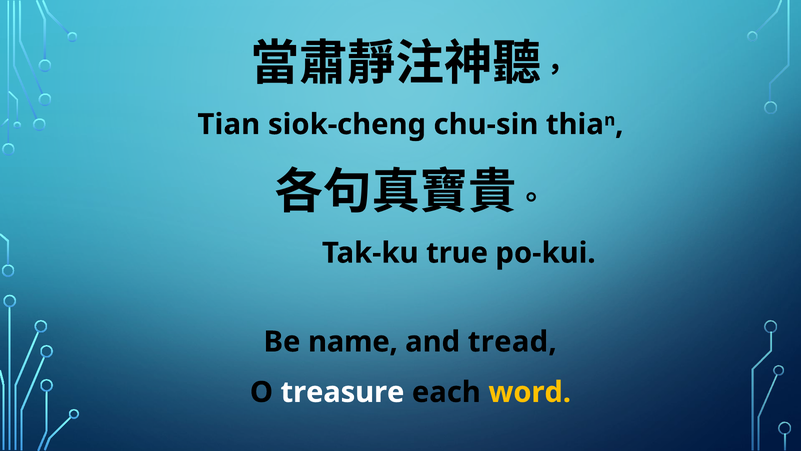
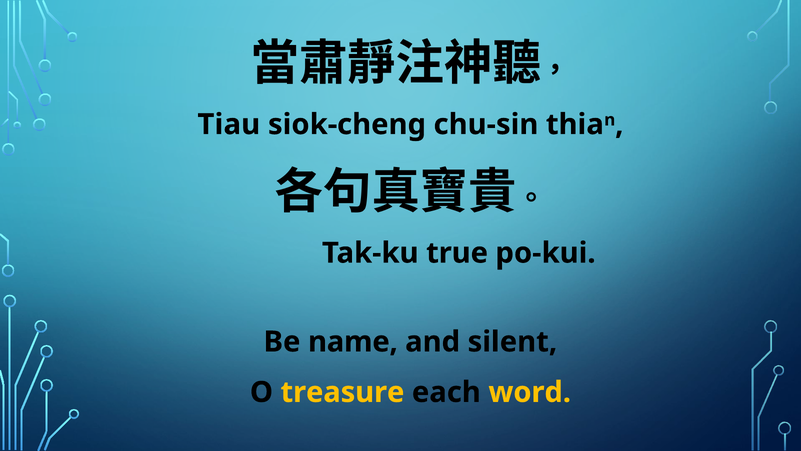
Tian: Tian -> Tiau (229, 124)
tread: tread -> silent (512, 342)
treasure colour: white -> yellow (342, 392)
